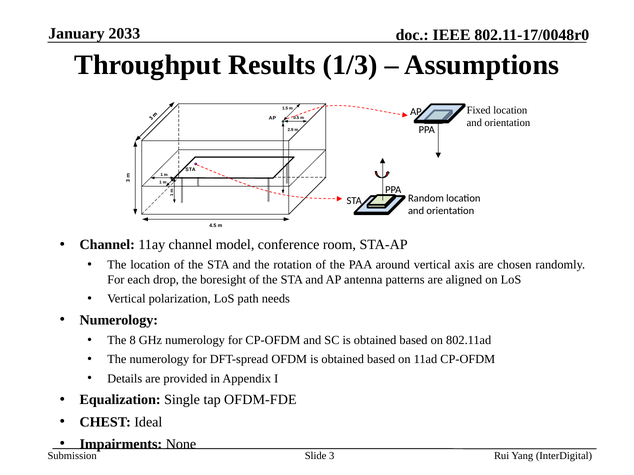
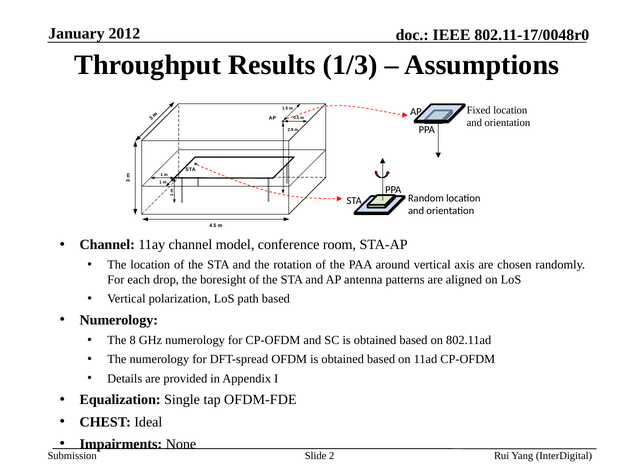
2033: 2033 -> 2012 (124, 34)
path needs: needs -> based (276, 299)
Slide 3: 3 -> 2 (332, 456)
